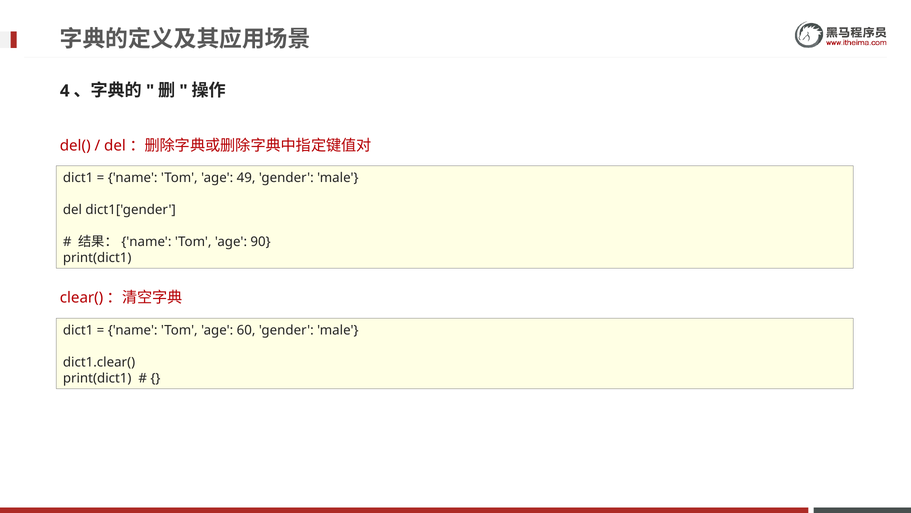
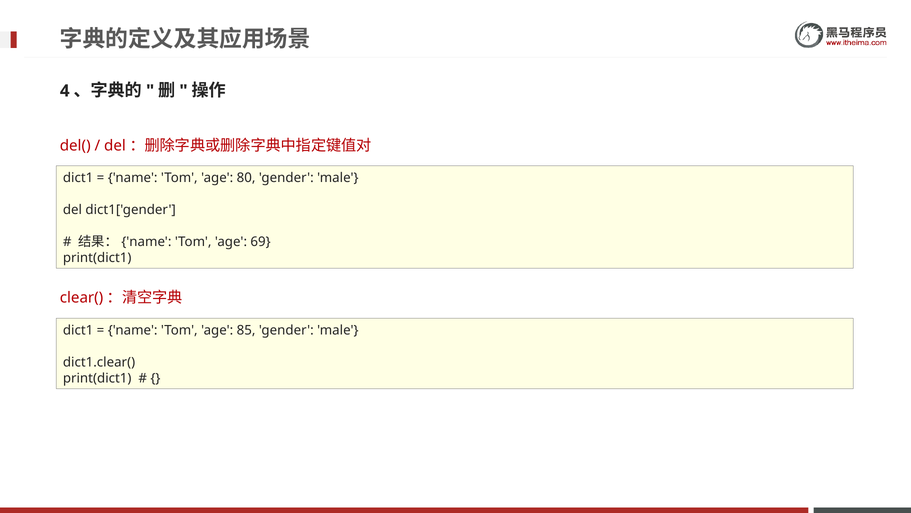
49: 49 -> 80 (246, 178)
90: 90 -> 69 (261, 241)
60: 60 -> 85 (246, 330)
